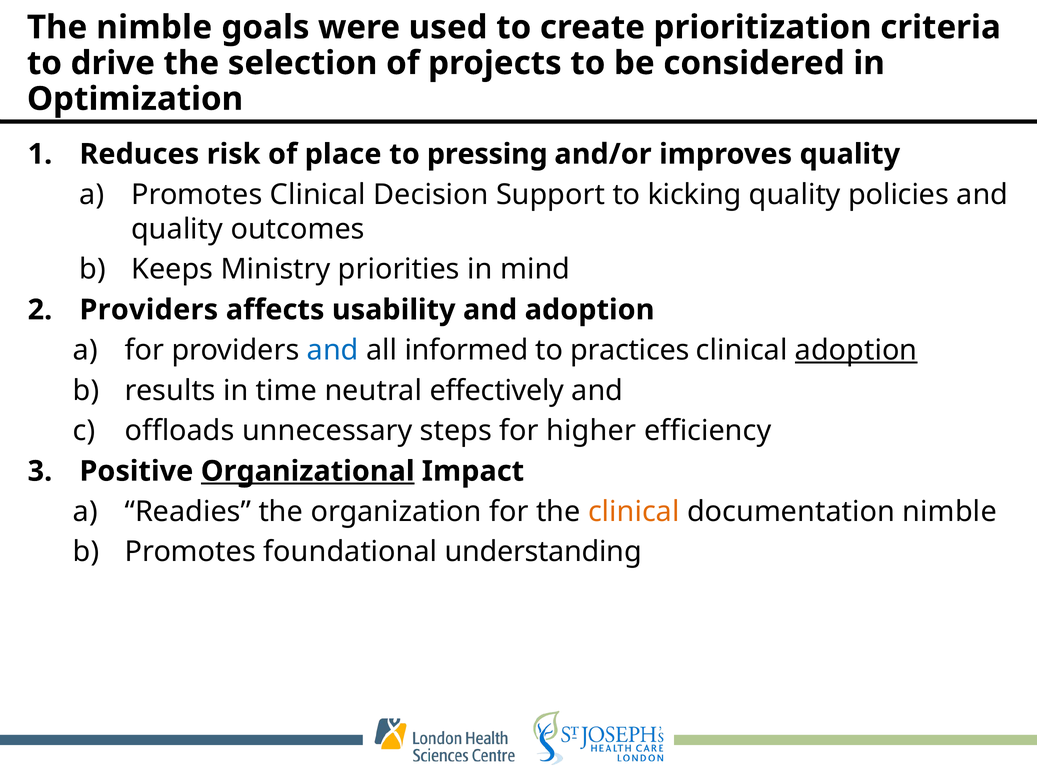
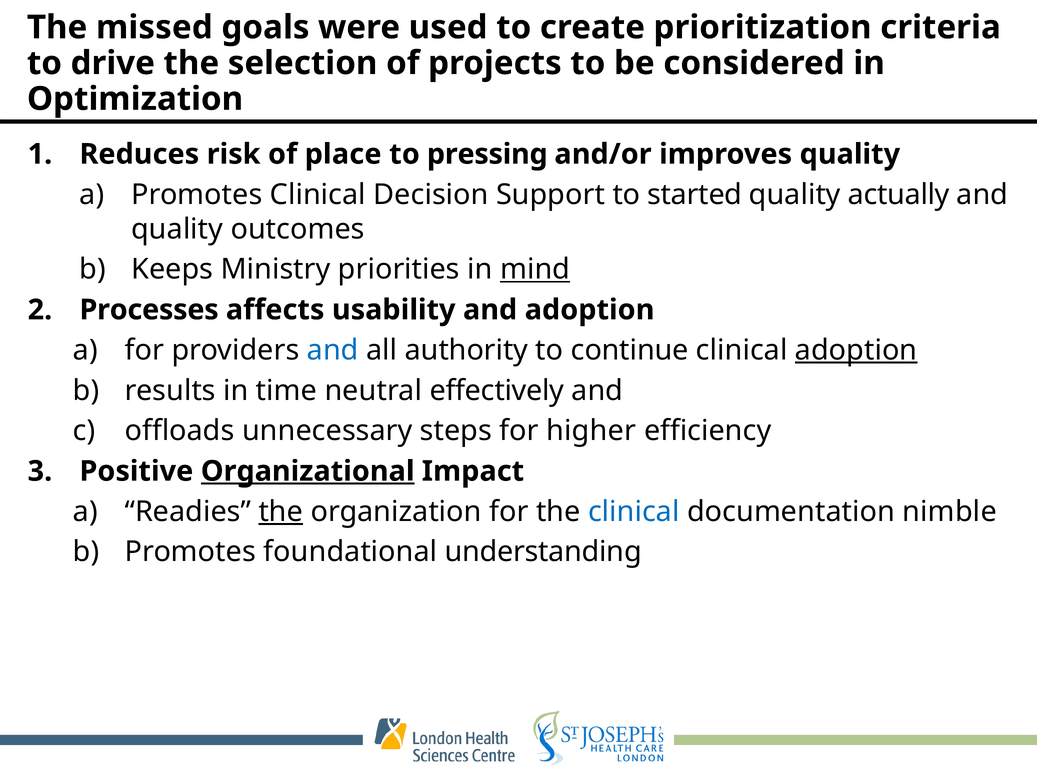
The nimble: nimble -> missed (154, 27)
kicking: kicking -> started (695, 194)
policies: policies -> actually (899, 194)
mind underline: none -> present (535, 269)
Providers: Providers -> Processes (149, 310)
informed: informed -> authority (466, 350)
practices: practices -> continue (630, 350)
the underline: none -> present (281, 511)
clinical colour: orange -> blue (634, 511)
